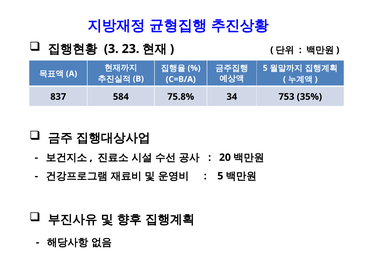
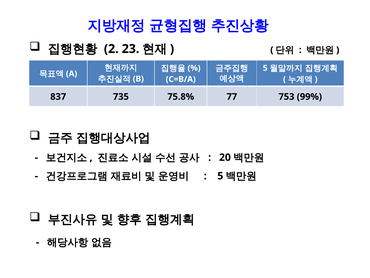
3: 3 -> 2 (111, 49)
584: 584 -> 735 (121, 97)
34: 34 -> 77 (232, 97)
35%: 35% -> 99% (309, 97)
